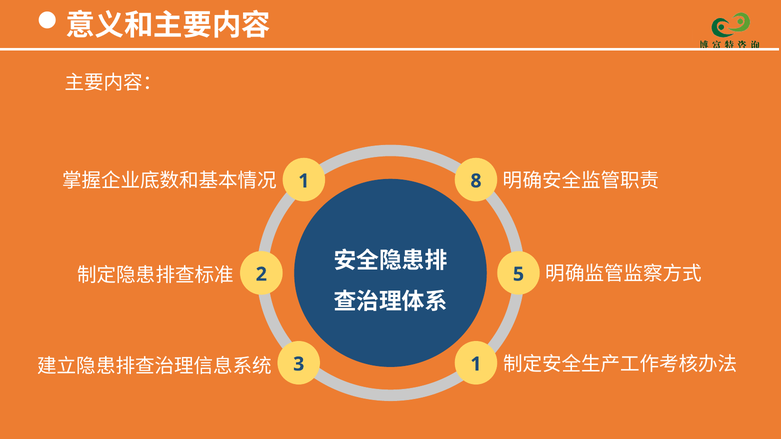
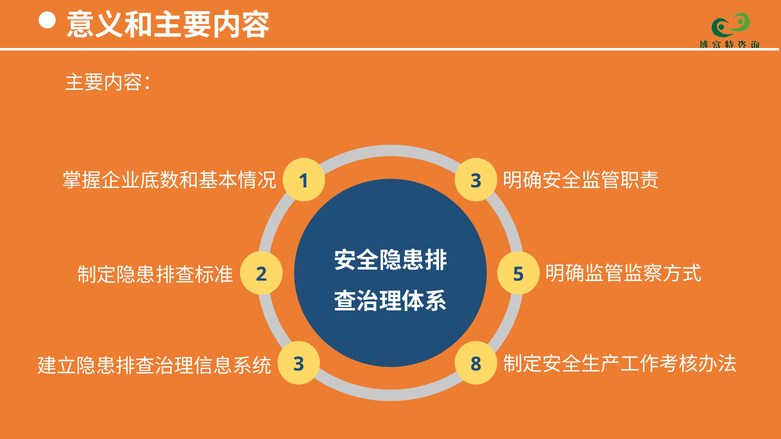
1 8: 8 -> 3 (476, 181)
3 1: 1 -> 8 (476, 364)
